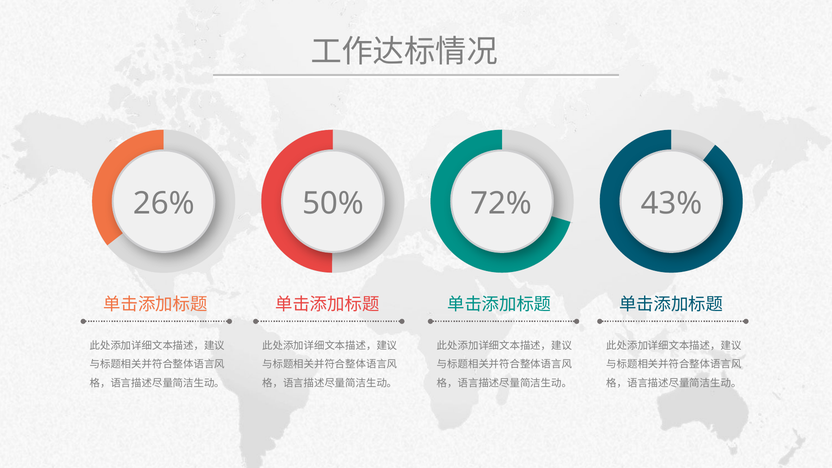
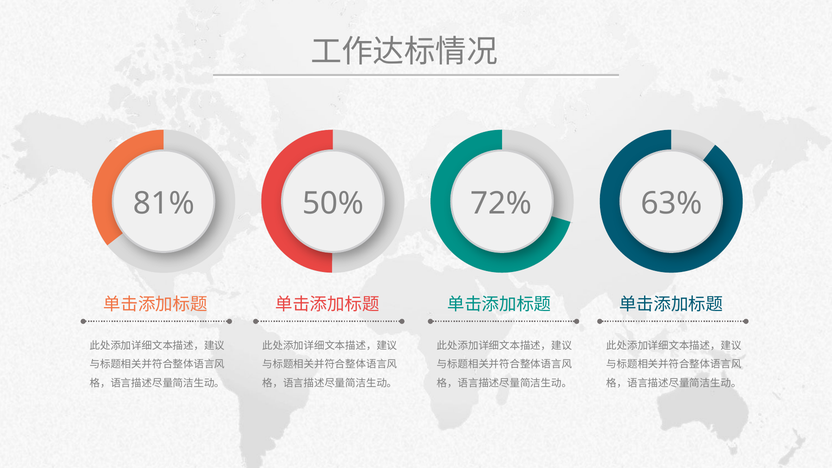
26%: 26% -> 81% (164, 203)
43%: 43% -> 63% (671, 203)
